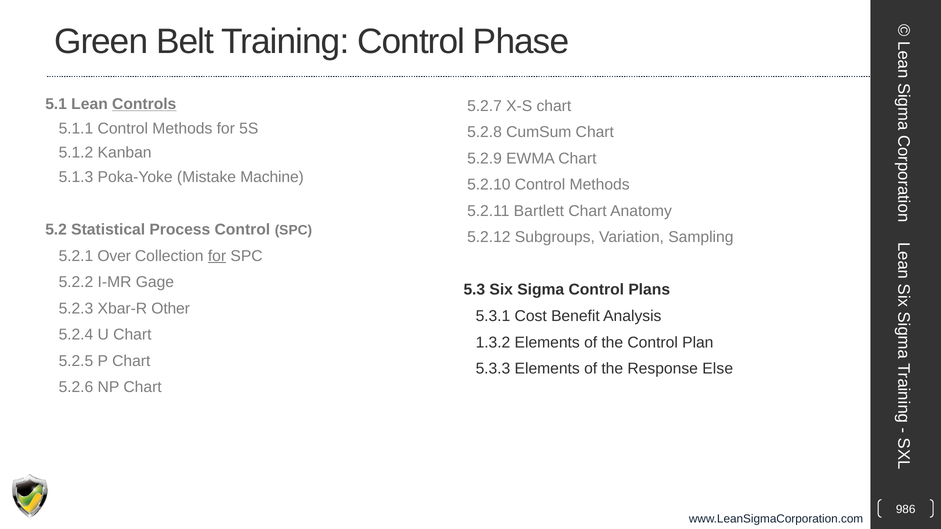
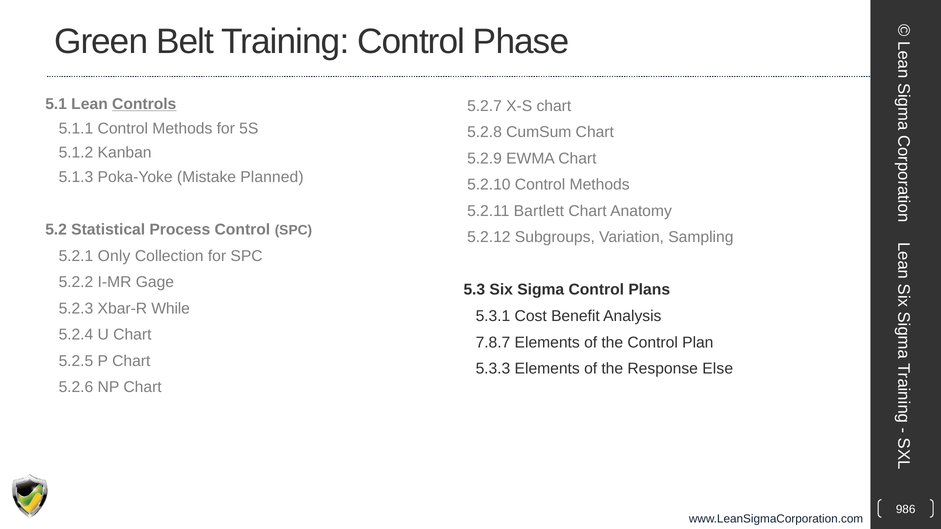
Machine: Machine -> Planned (272, 177)
Over: Over -> Only (114, 256)
for underline: present -> none (217, 256)
Other: Other -> While (171, 309)
1.3.2: 1.3.2 -> 7.8.7 (493, 343)
